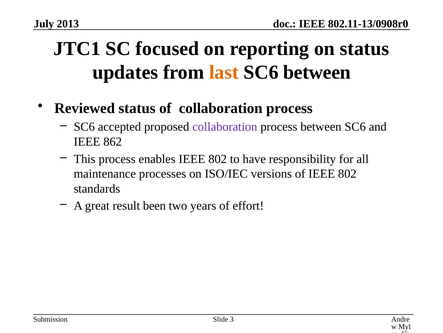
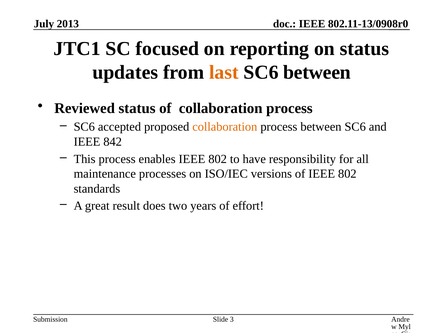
collaboration colour: purple -> orange (225, 127)
862: 862 -> 842 (113, 141)
been: been -> does (154, 205)
